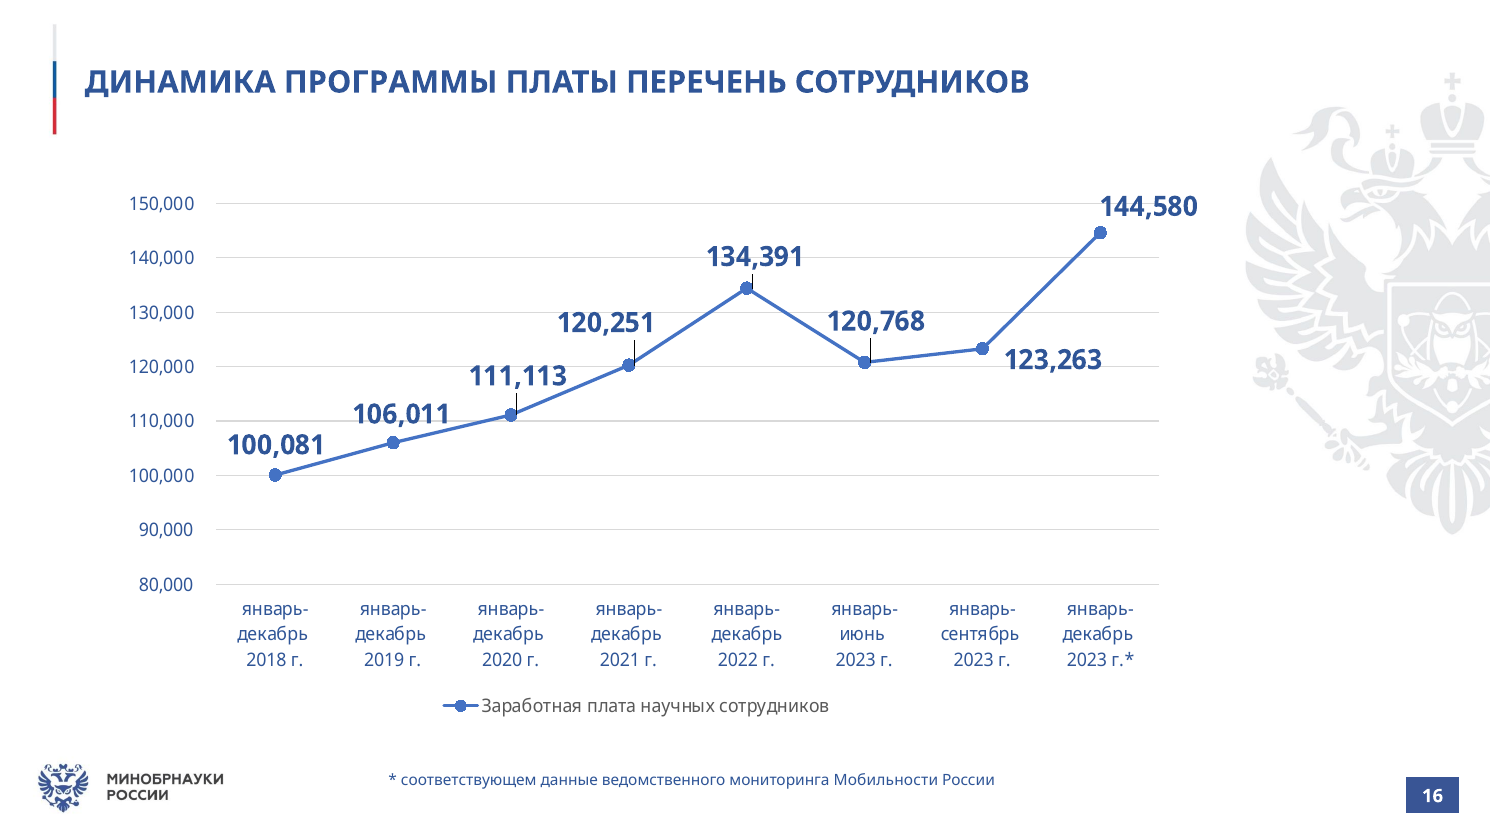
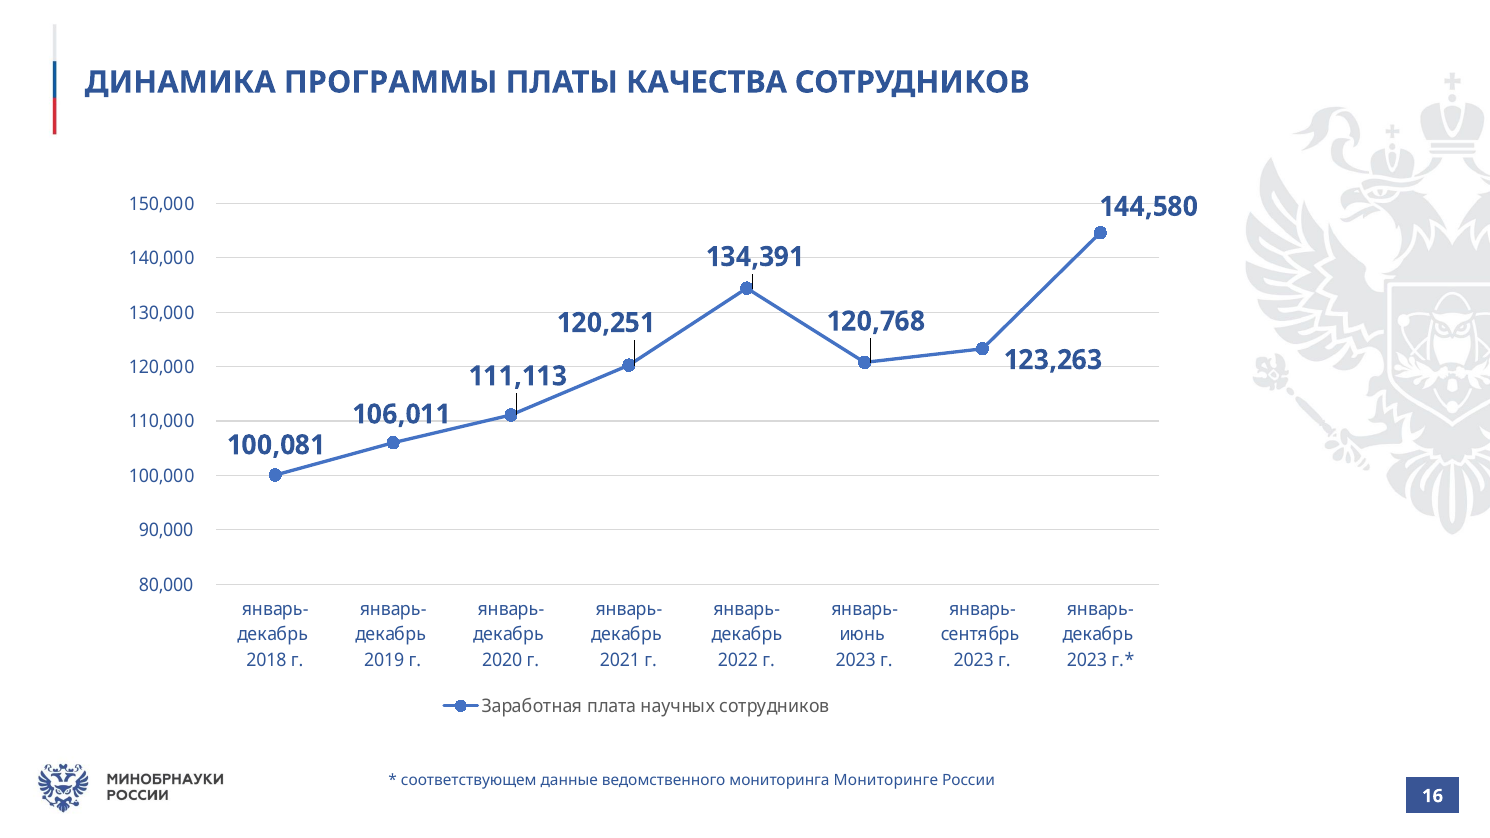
ПЕРЕЧЕНЬ: ПЕРЕЧЕНЬ -> КАЧЕСТВА (707, 82)
Мобильности: Мобильности -> Мониторинге (886, 781)
